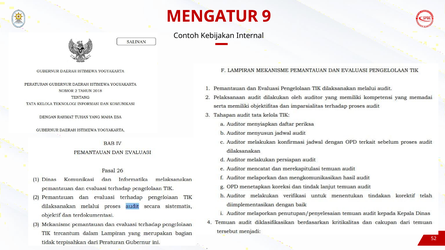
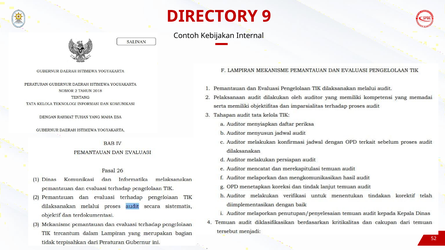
MENGATUR: MENGATUR -> DIRECTORY (212, 16)
